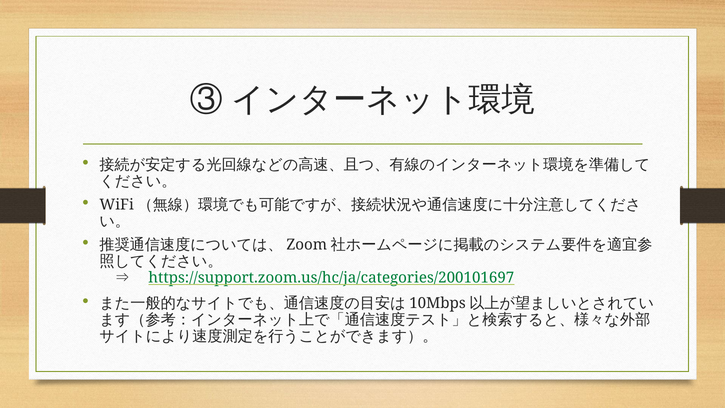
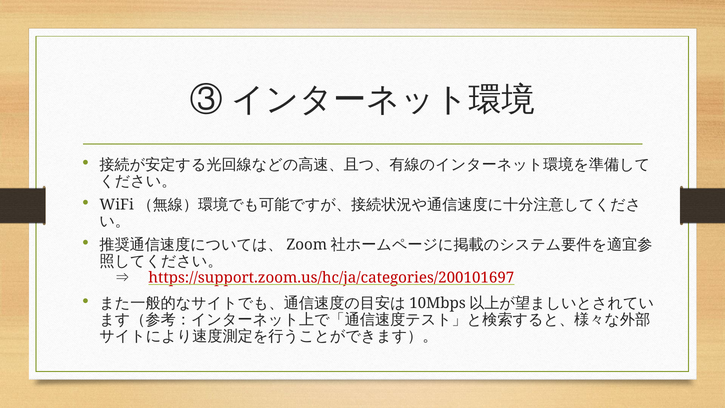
https://support.zoom.us/hc/ja/categories/200101697 colour: green -> red (331, 277)
